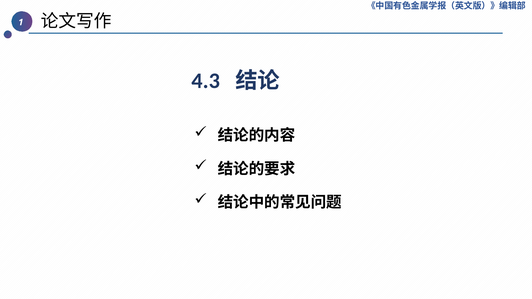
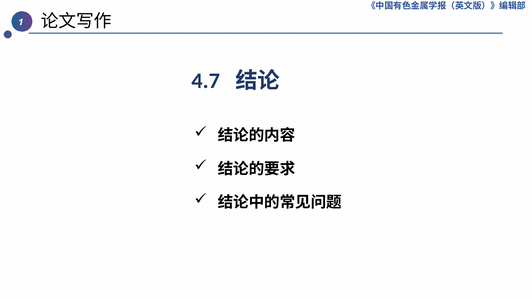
4.3: 4.3 -> 4.7 (206, 81)
